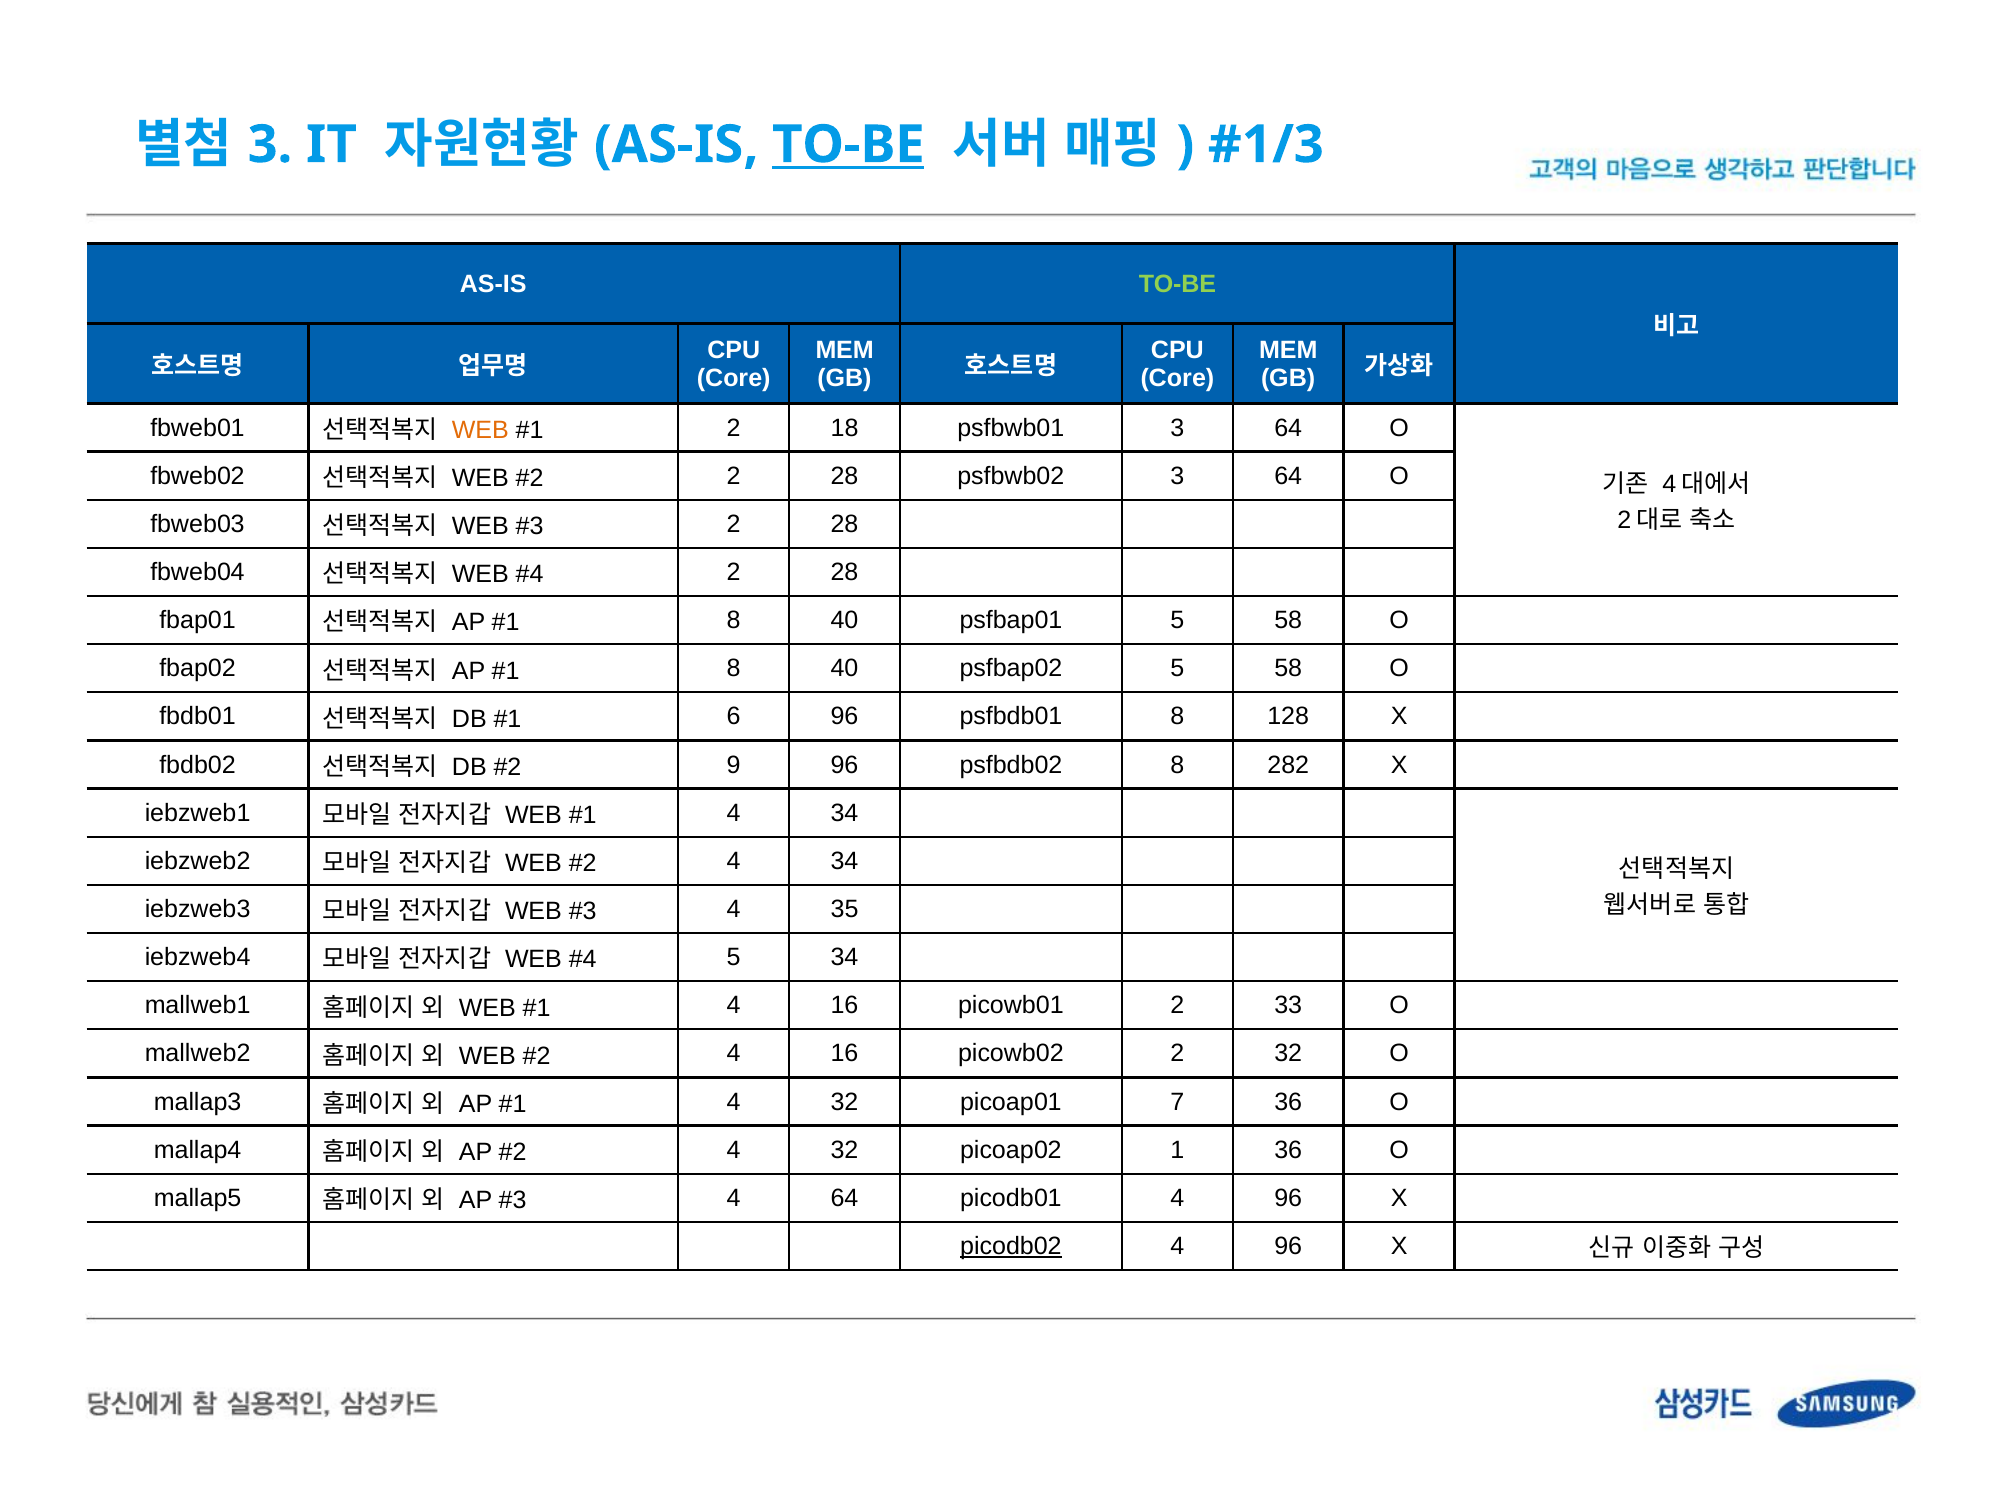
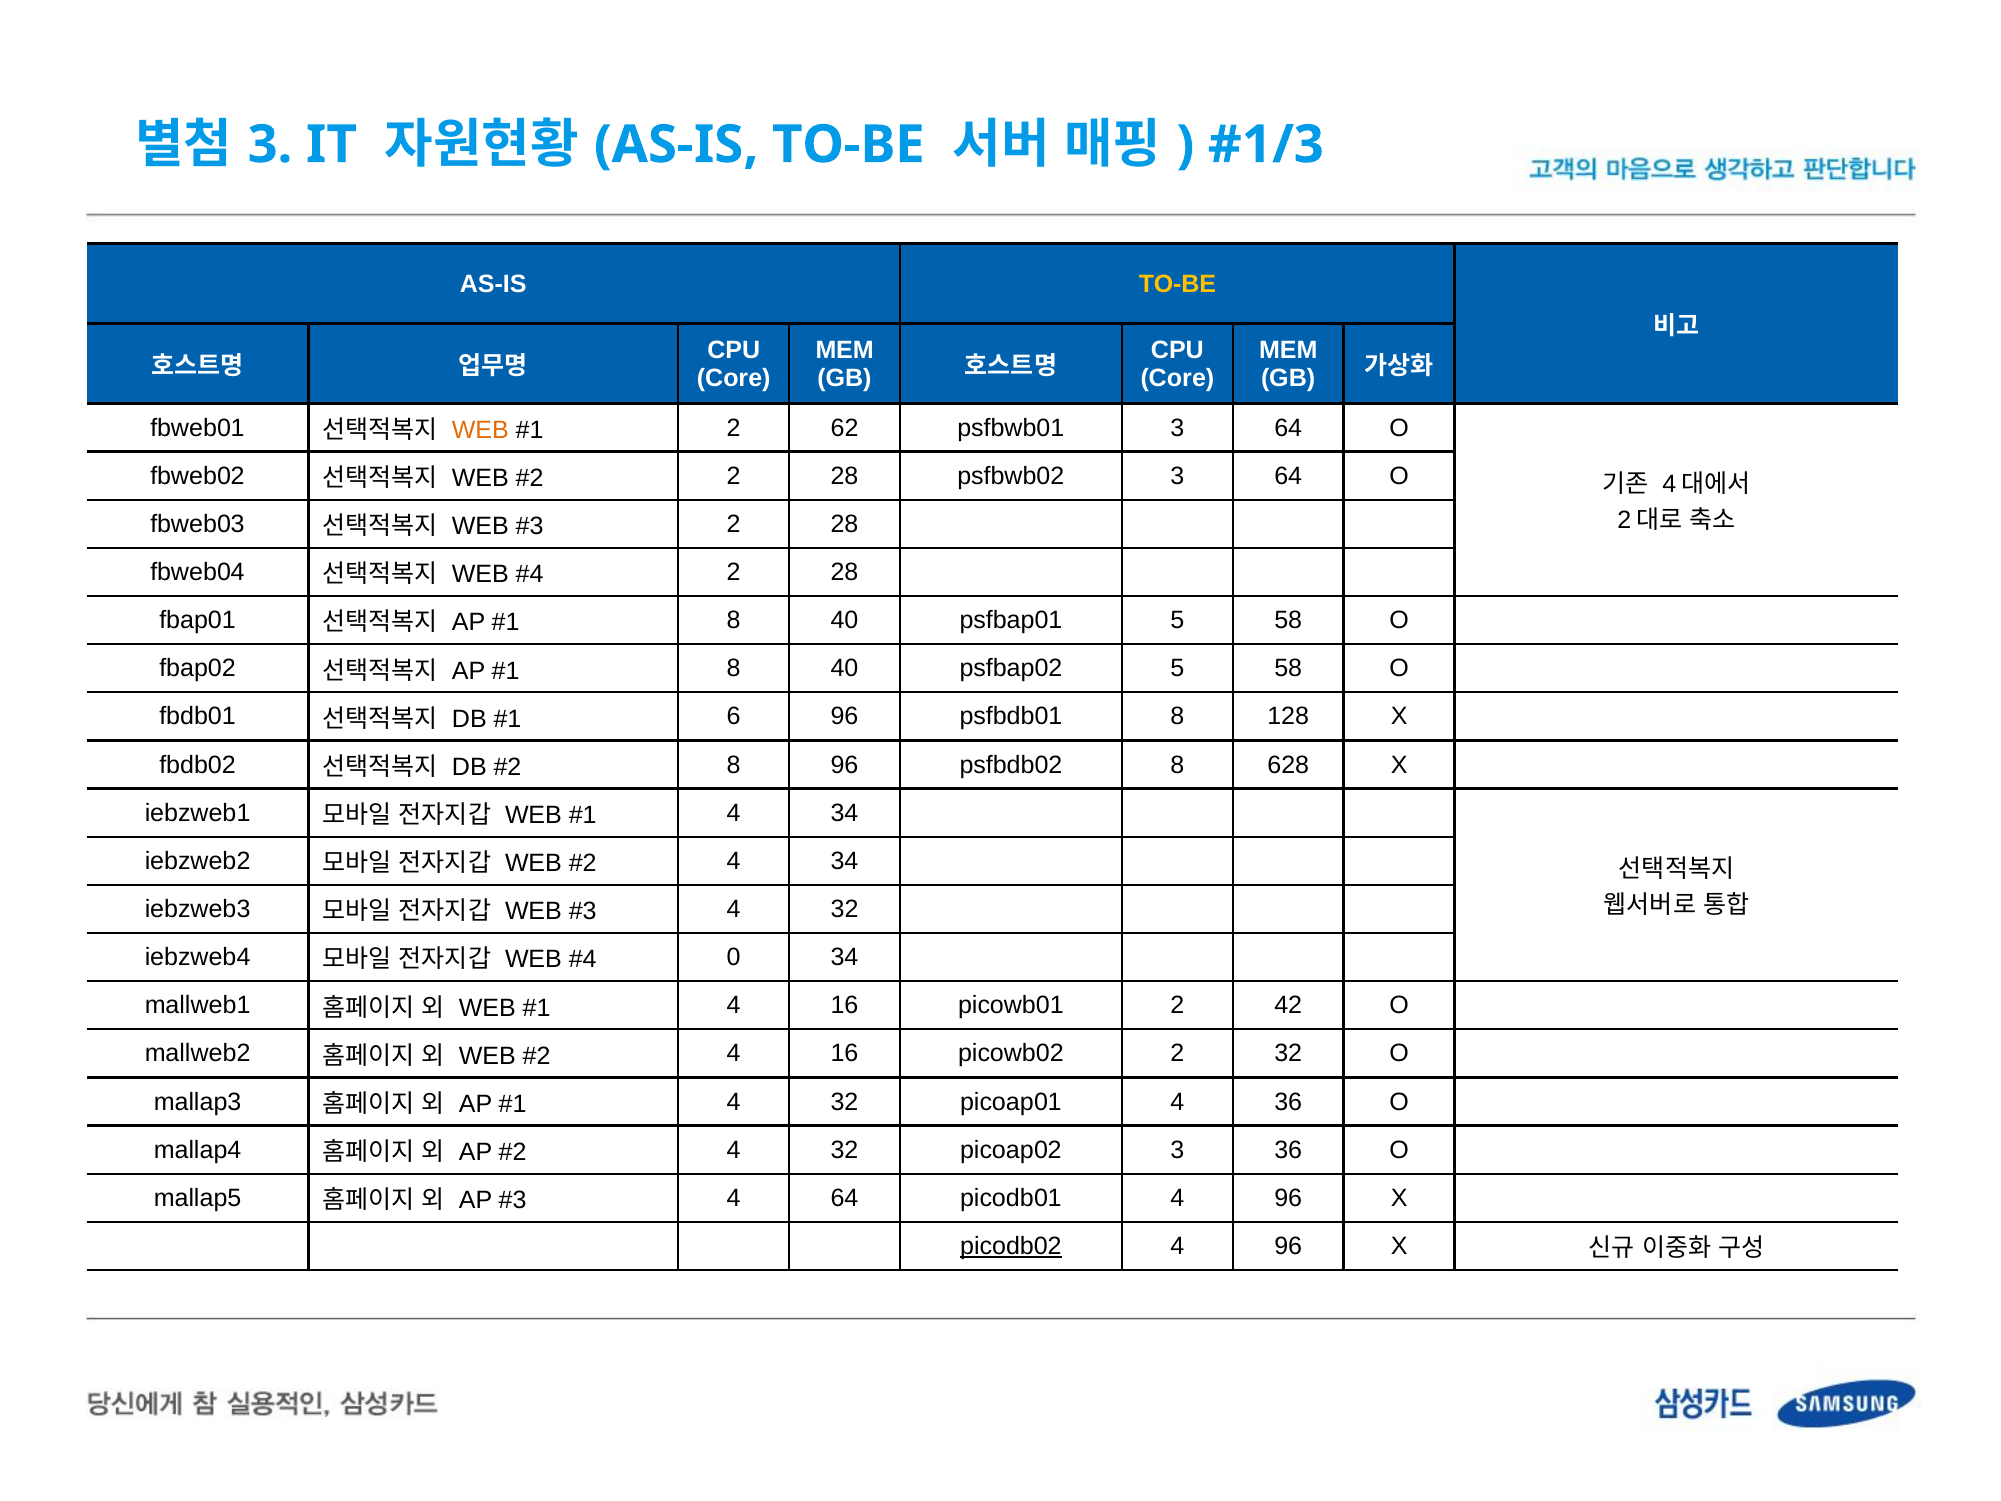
TO-BE underline: present -> none (848, 145)
TO-BE colour: light green -> yellow (1177, 284)
18: 18 -> 62 (845, 428)
9: 9 -> 8 (734, 765)
282: 282 -> 628 (1288, 765)
35: 35 -> 32 (845, 909)
5: 5 -> 0 (734, 957)
33: 33 -> 42 (1288, 1005)
picoap01 7: 7 -> 4 (1177, 1102)
picoap02 1: 1 -> 3 (1177, 1150)
